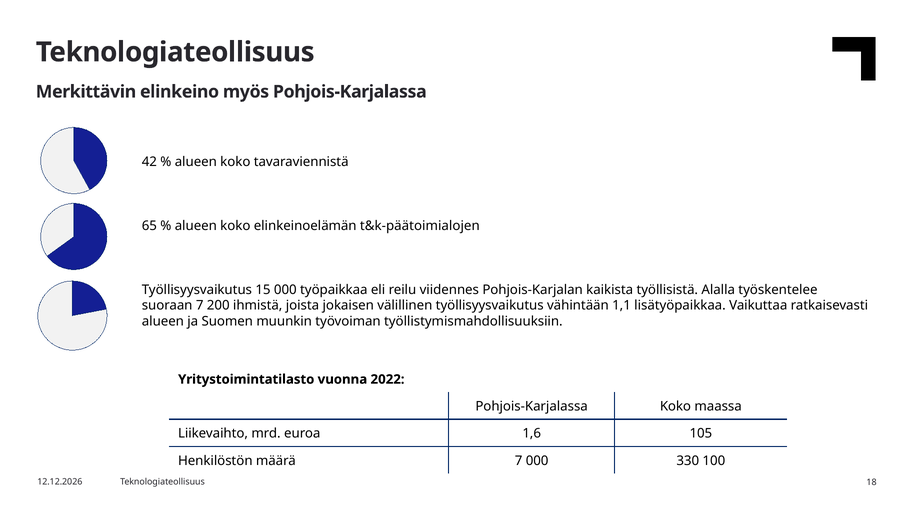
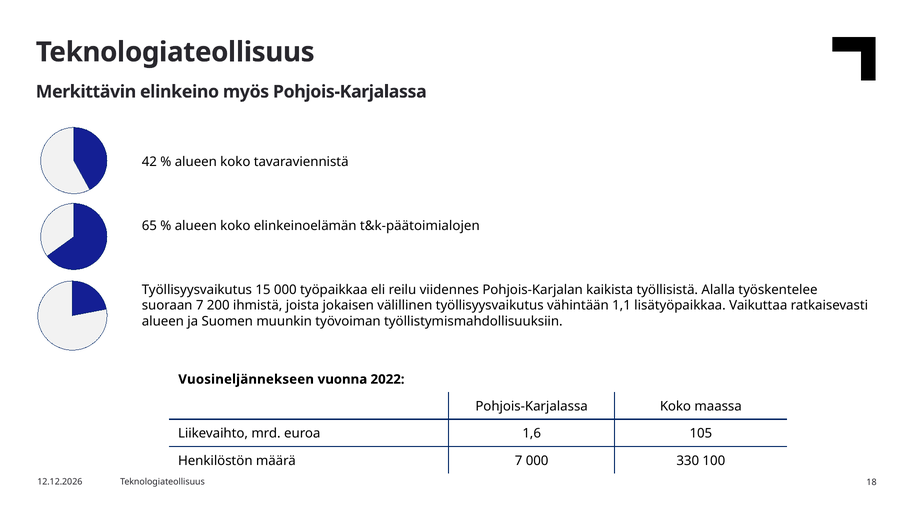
Yritystoimintatilasto: Yritystoimintatilasto -> Vuosineljännekseen (246, 380)
